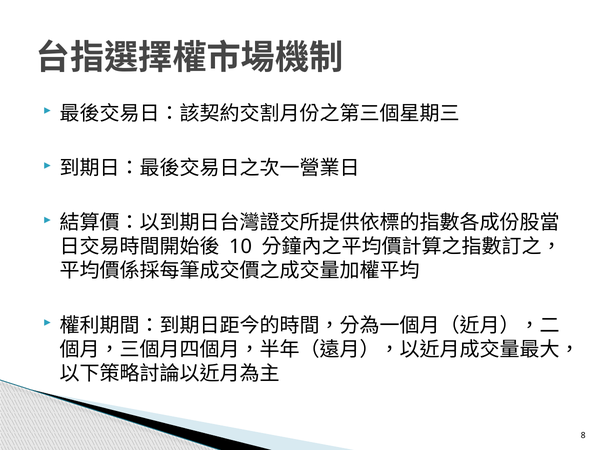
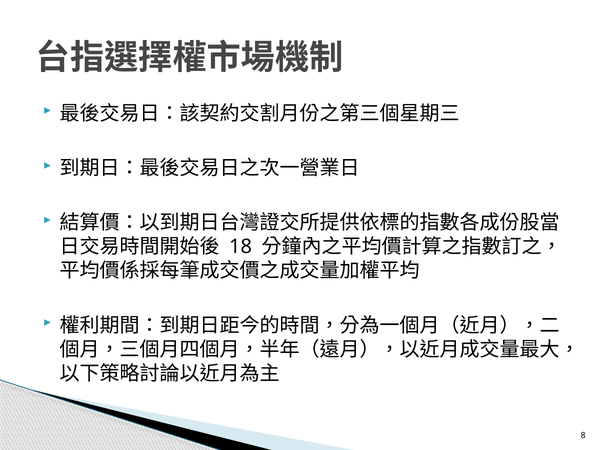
10: 10 -> 18 (241, 247)
